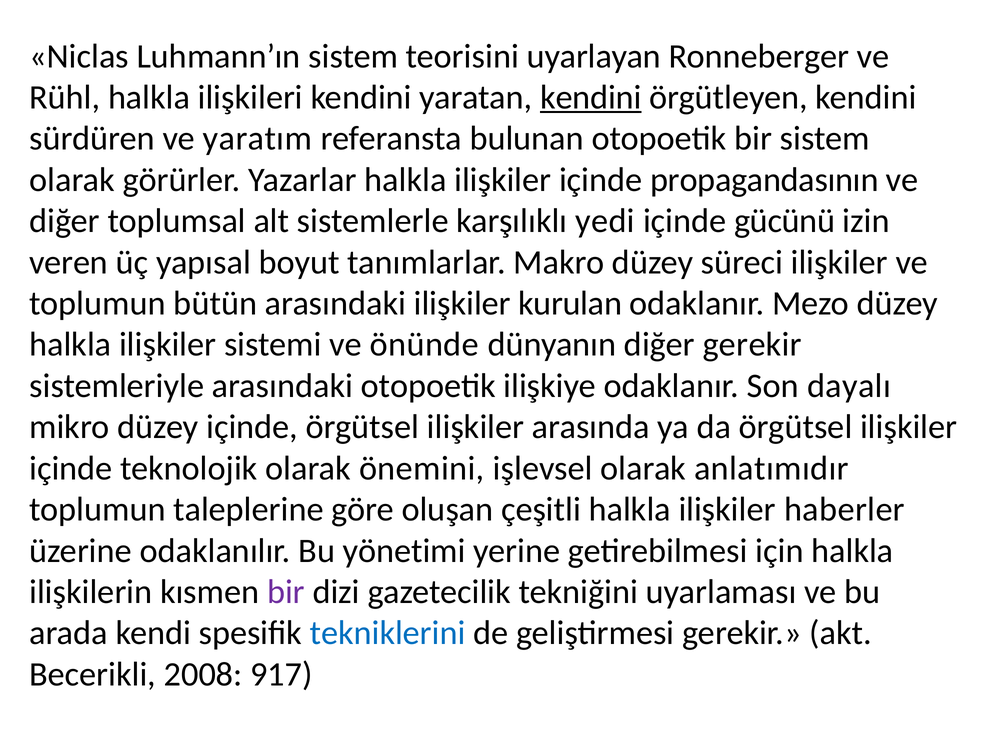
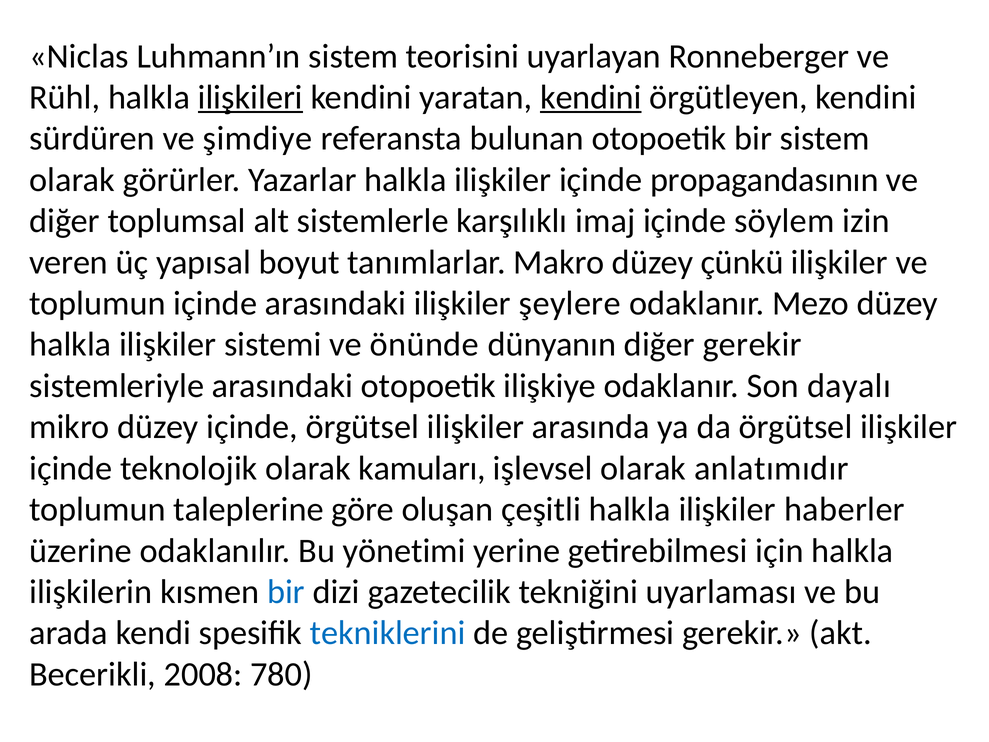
ilişkileri underline: none -> present (250, 97)
yaratım: yaratım -> şimdiye (258, 139)
yedi: yedi -> imaj (605, 221)
gücünü: gücünü -> söylem (784, 221)
süreci: süreci -> çünkü (742, 262)
toplumun bütün: bütün -> içinde (215, 303)
kurulan: kurulan -> şeylere (570, 303)
önemini: önemini -> kamuları (422, 468)
bir colour: purple -> blue (286, 592)
917: 917 -> 780 (281, 674)
